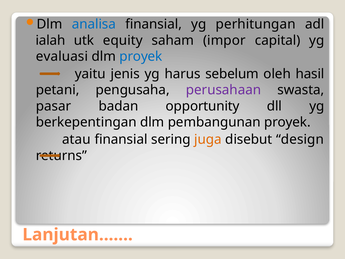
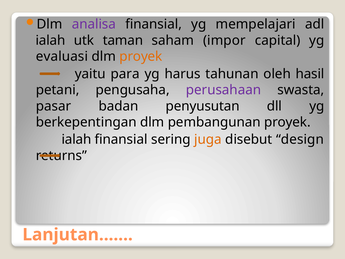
analisa colour: blue -> purple (94, 24)
perhitungan: perhitungan -> mempelajari (256, 24)
equity: equity -> taman (123, 40)
proyek colour: blue -> orange (141, 56)
jenis: jenis -> para (125, 74)
sebelum: sebelum -> tahunan (232, 74)
opportunity: opportunity -> penyusutan (203, 106)
atau: atau -> ialah (77, 139)
